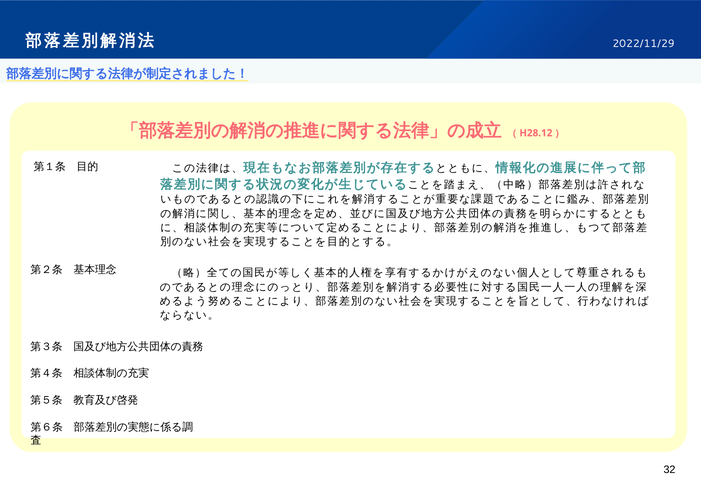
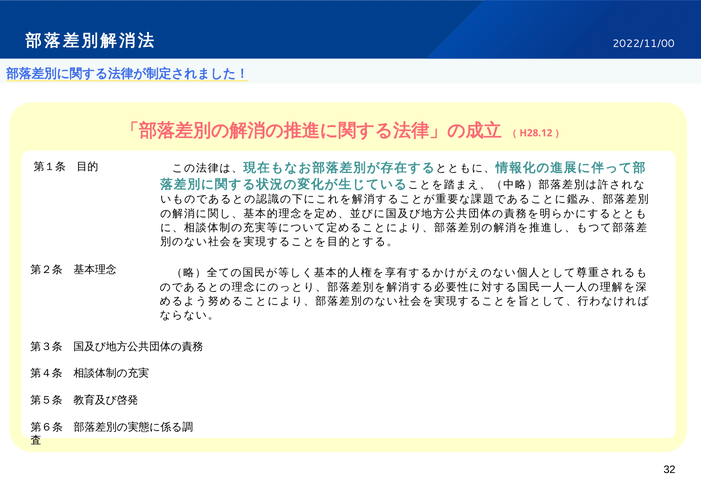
2022/11/29: 2022/11/29 -> 2022/11/00 (644, 44)
